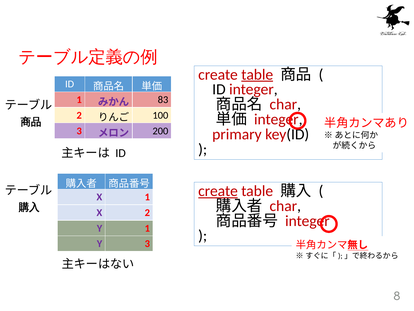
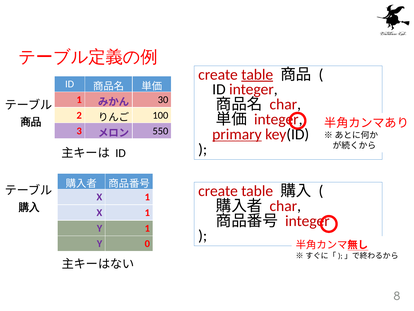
83: 83 -> 30 (163, 100)
200: 200 -> 550 (160, 131)
primary underline: none -> present (237, 134)
create underline: present -> none (218, 191)
2: 2 -> 1 (147, 212)
Y 3: 3 -> 0 (147, 243)
